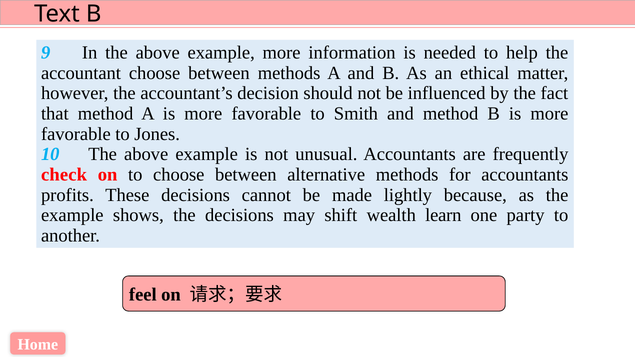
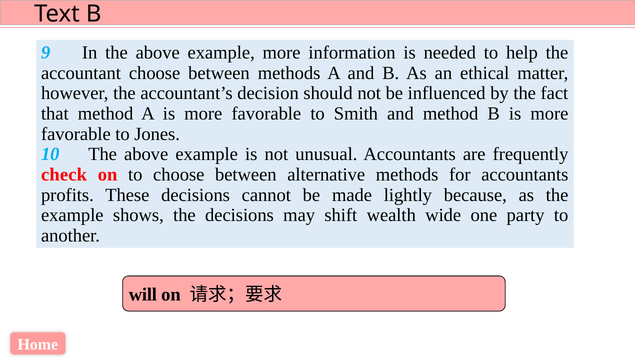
learn: learn -> wide (443, 215)
feel: feel -> will (143, 295)
